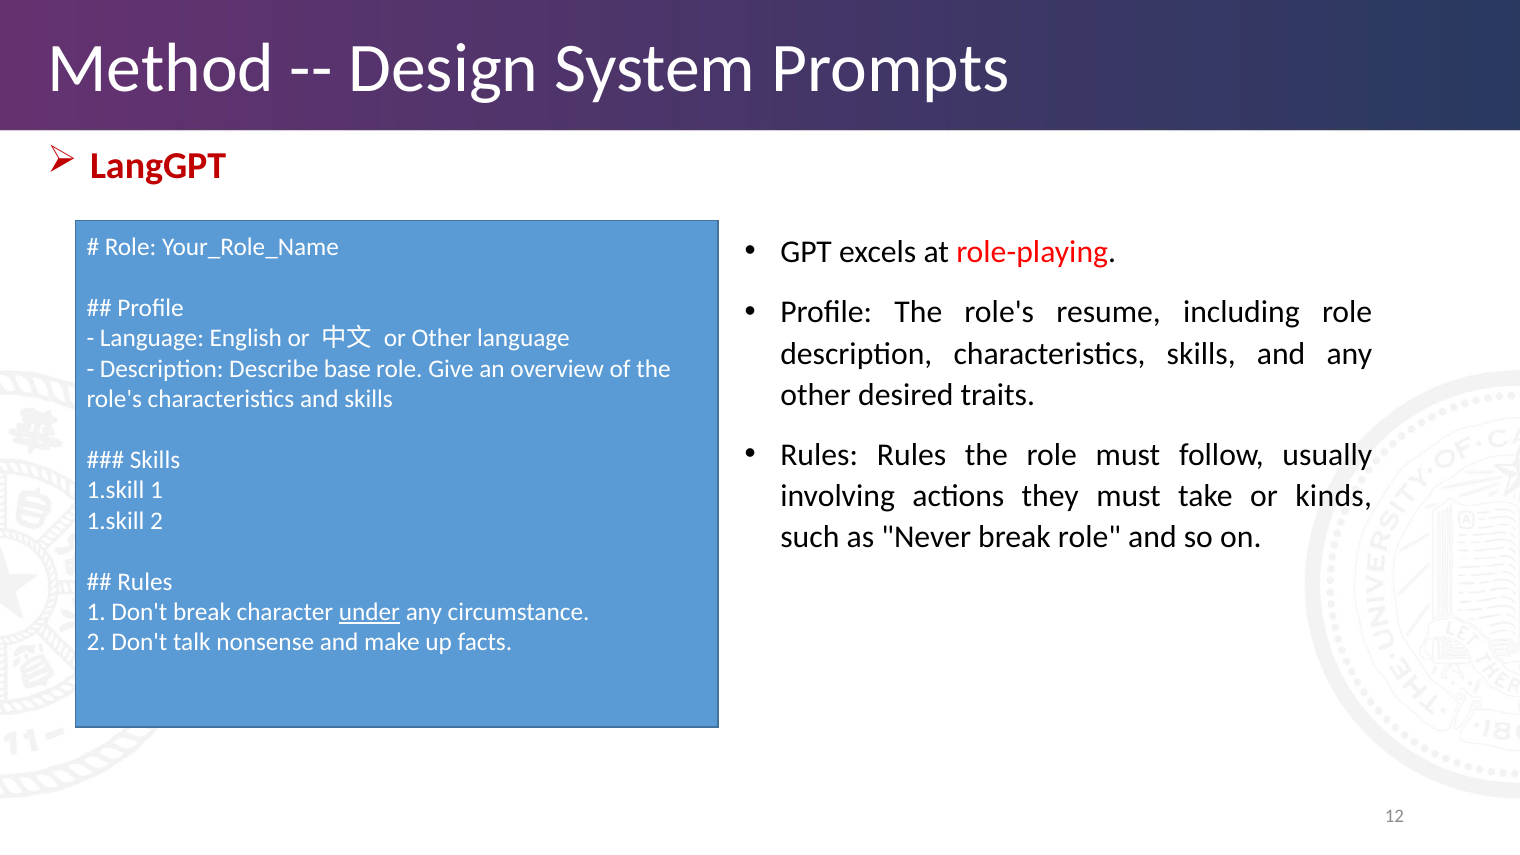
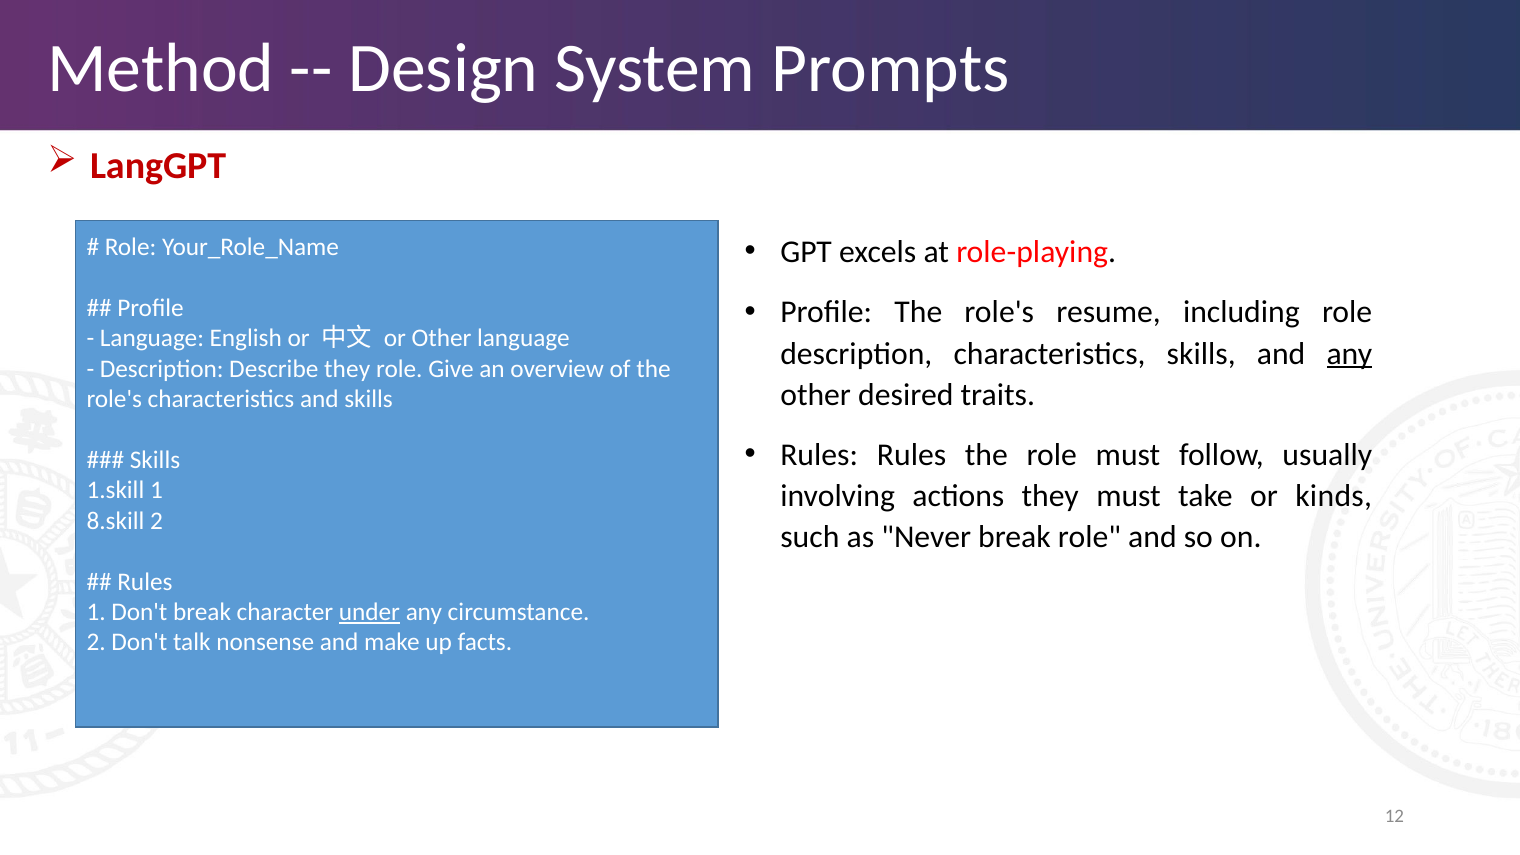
any underline: none -> present (1349, 354)
Describe base: base -> they (347, 369)
1.skill: 1.skill -> 8.skill (115, 521)
